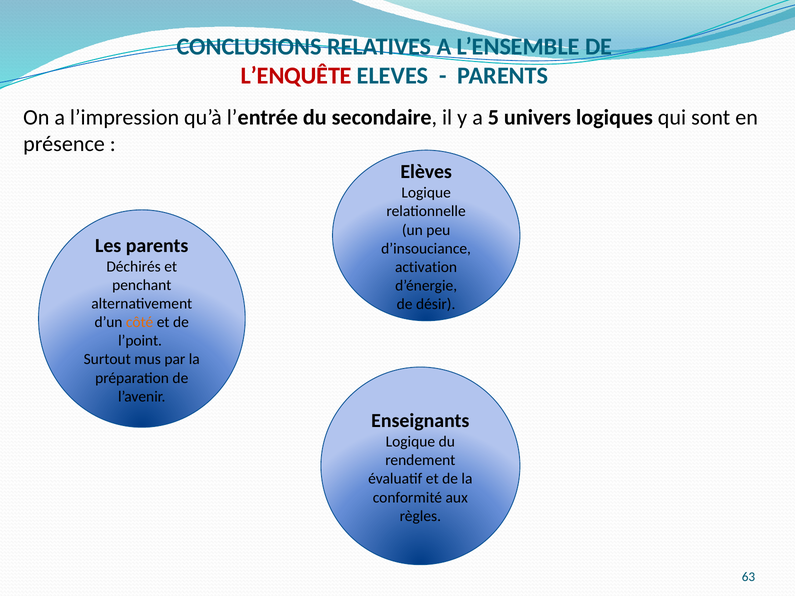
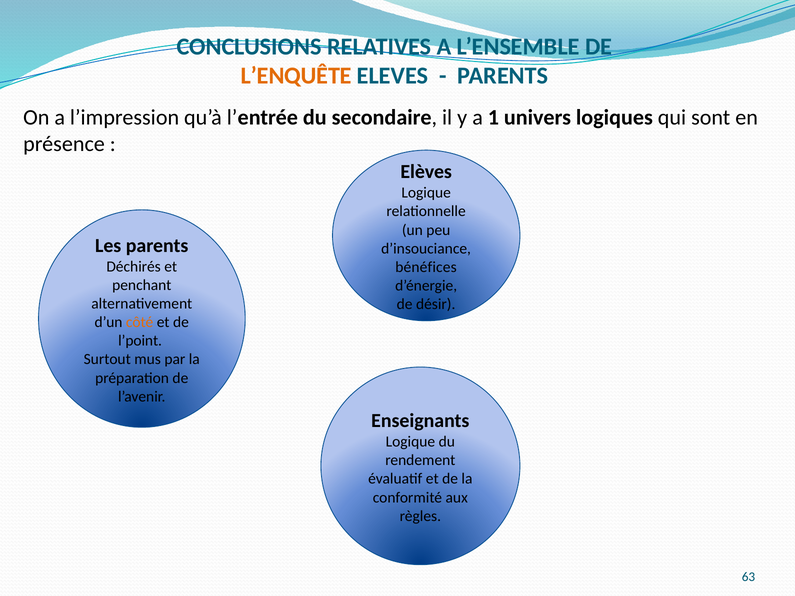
L’ENQUÊTE colour: red -> orange (296, 76)
5: 5 -> 1 (493, 118)
activation: activation -> bénéfices (426, 267)
